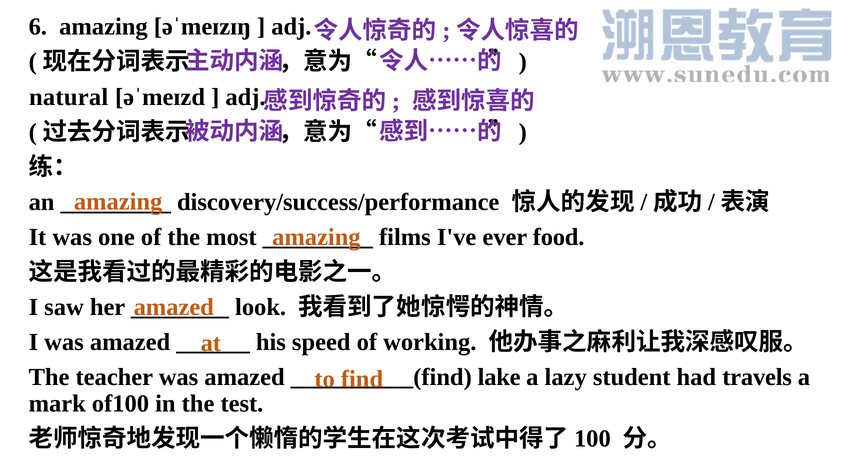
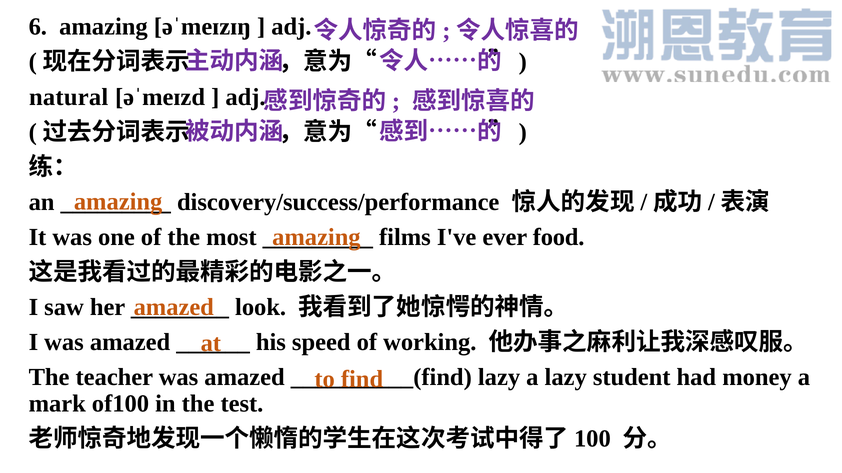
lake: lake -> lazy (499, 378)
travels: travels -> money (757, 378)
